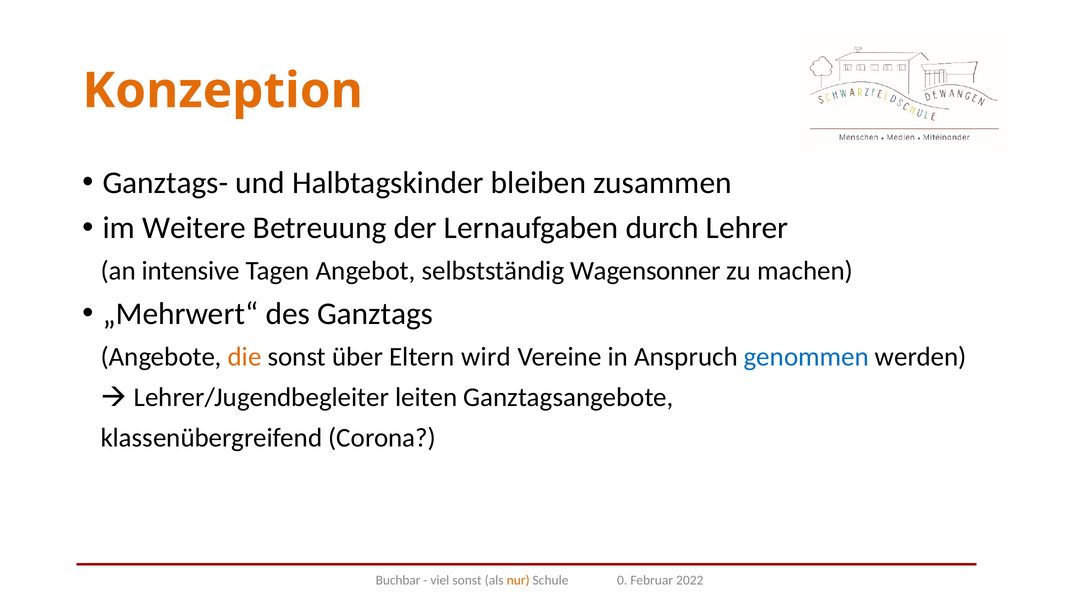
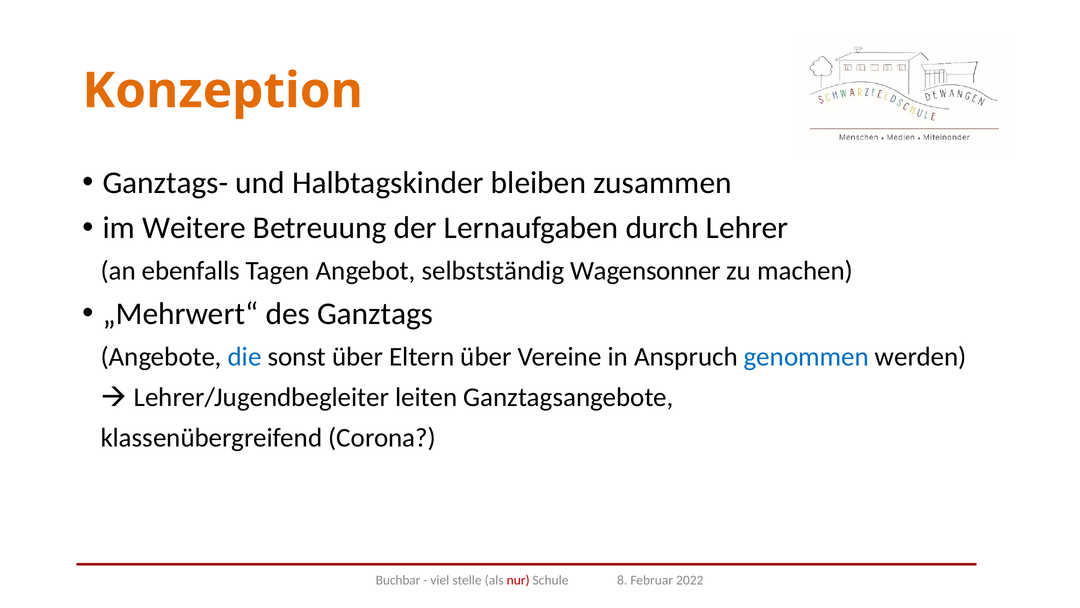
intensive: intensive -> ebenfalls (191, 271)
die colour: orange -> blue (245, 356)
Eltern wird: wird -> über (486, 356)
viel sonst: sonst -> stelle (467, 580)
nur colour: orange -> red (518, 580)
0: 0 -> 8 (622, 580)
